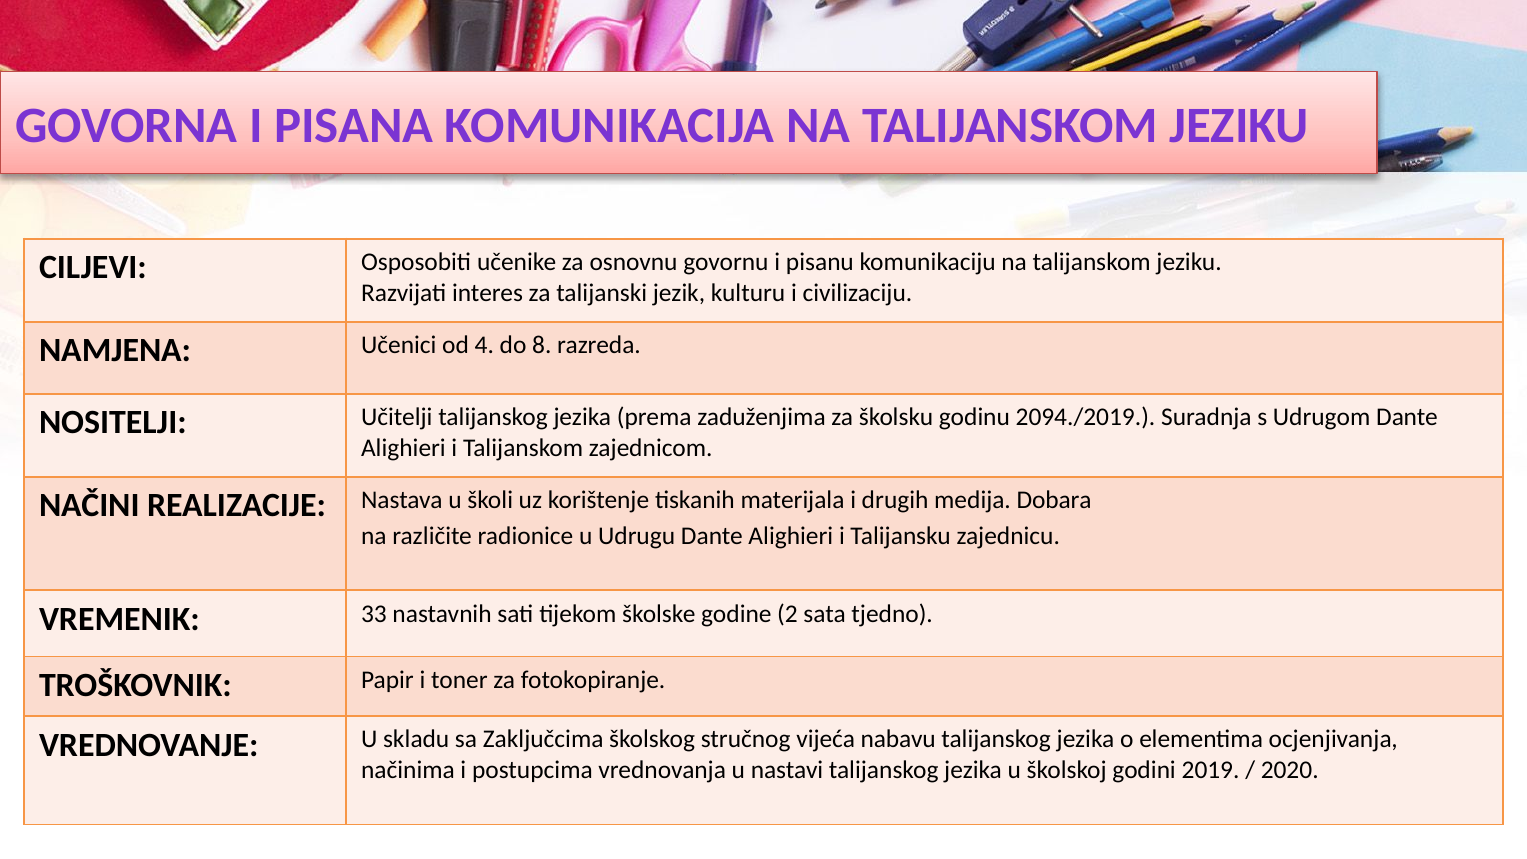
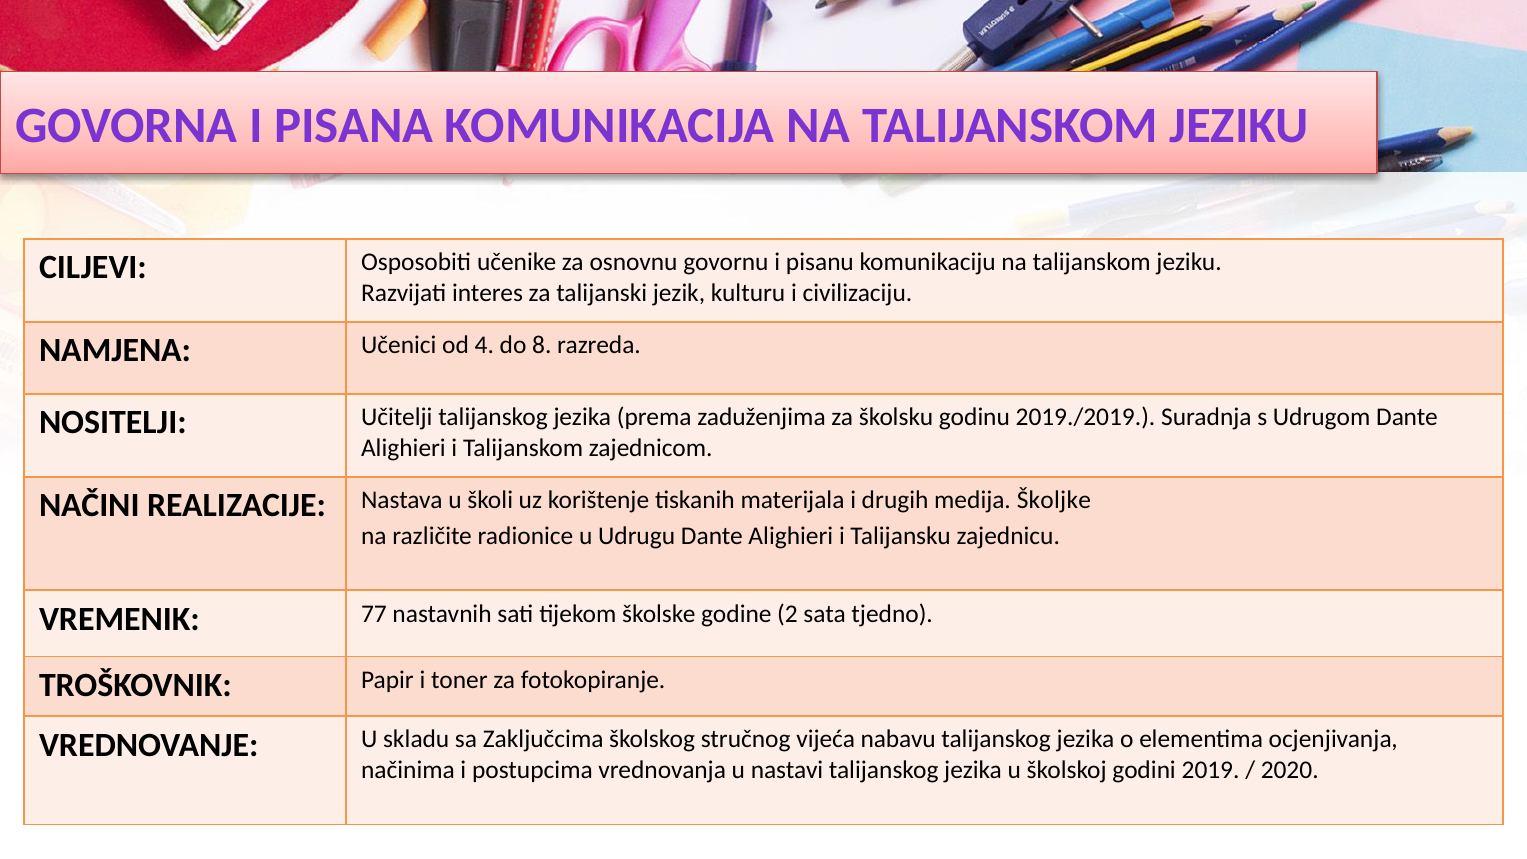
2094./2019: 2094./2019 -> 2019./2019 (1085, 417)
Dobara: Dobara -> Školjke (1054, 500)
33: 33 -> 77 (374, 614)
